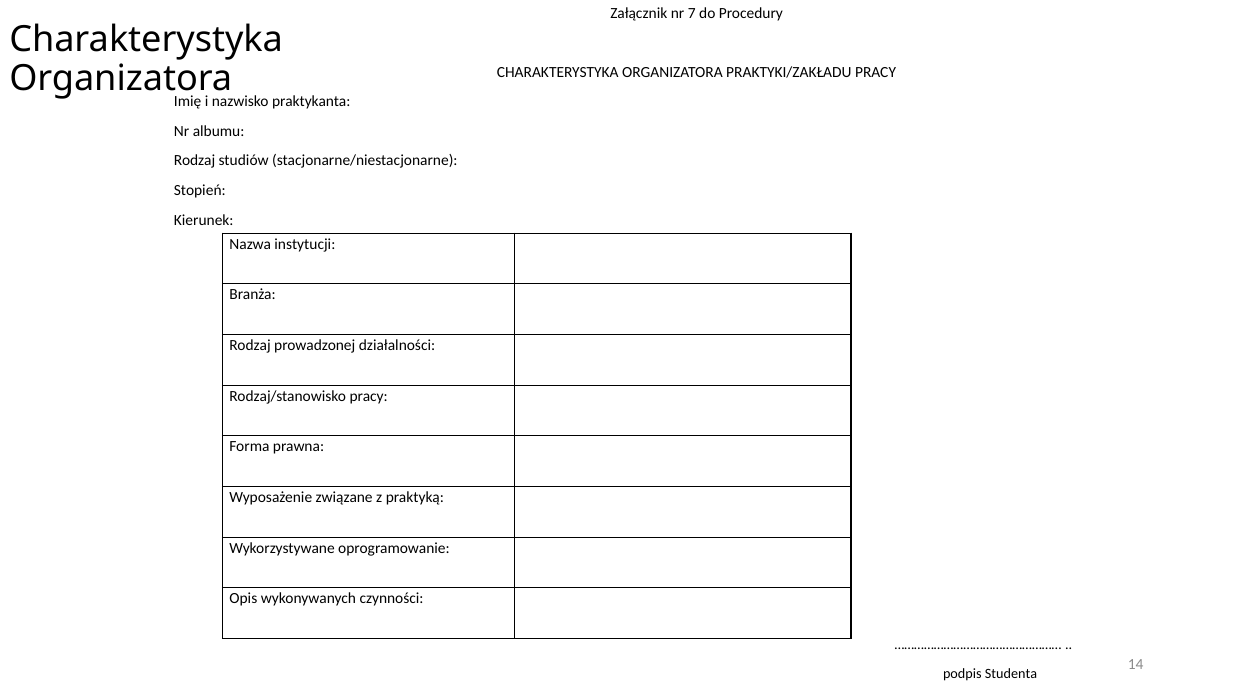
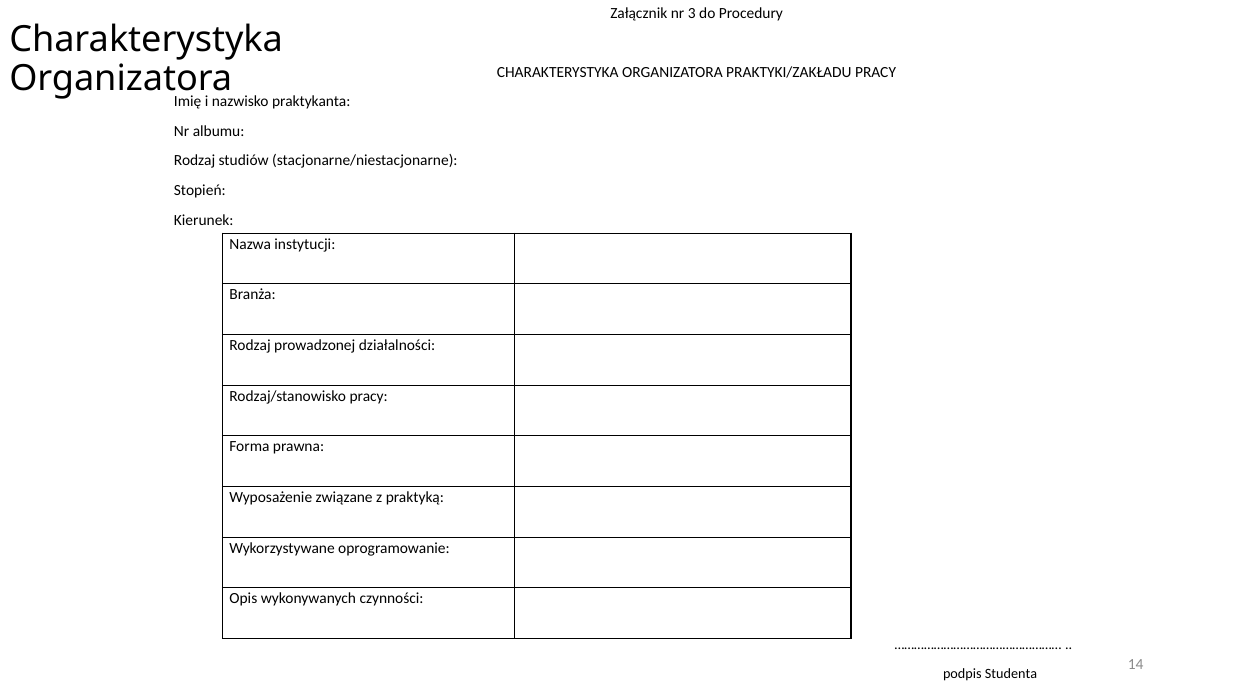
7: 7 -> 3 (692, 13)
